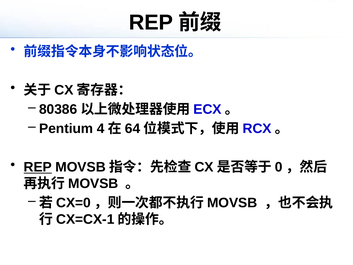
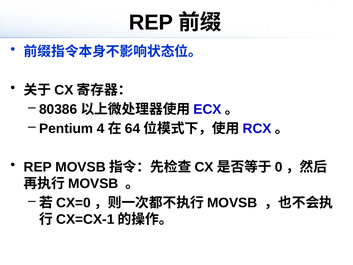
REP underline: present -> none (38, 167)
